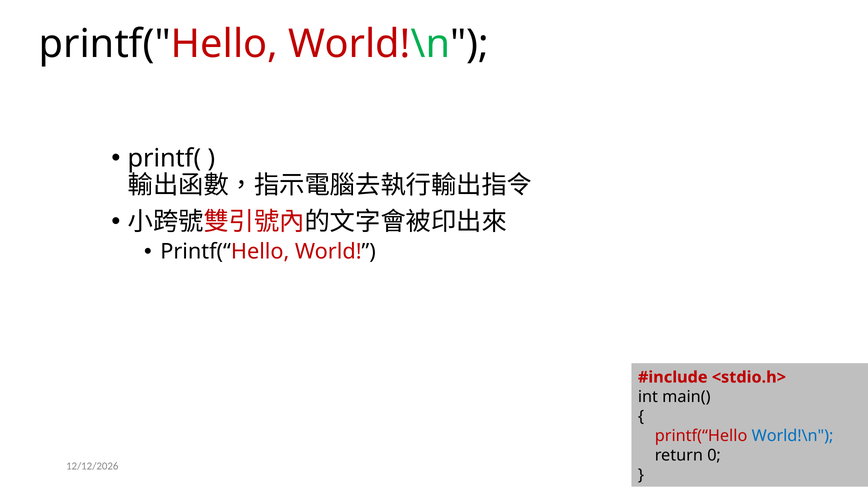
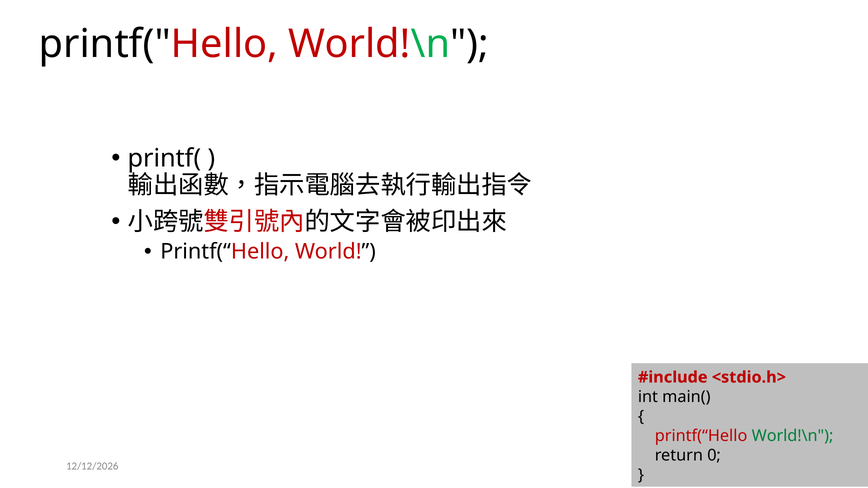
World!\n colour: blue -> green (793, 436)
